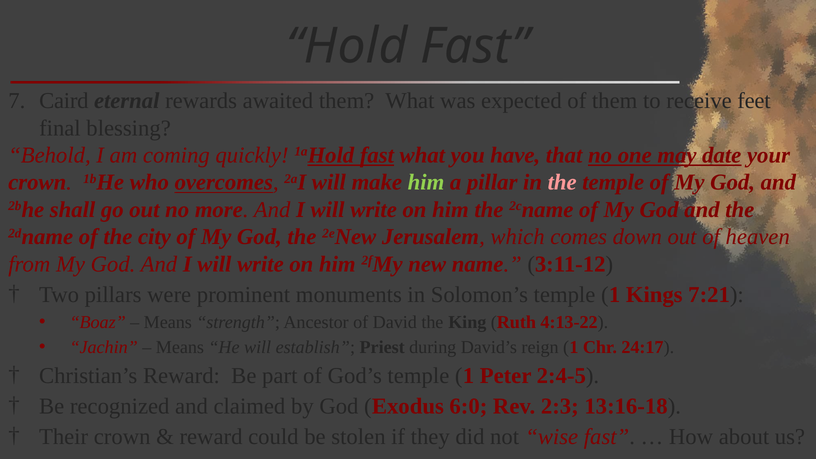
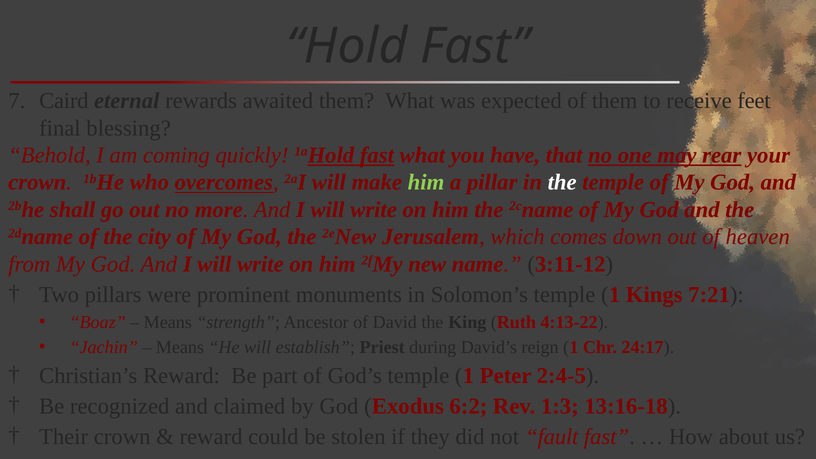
date: date -> rear (722, 155)
the colour: pink -> white (562, 183)
6:0: 6:0 -> 6:2 (468, 406)
2:3: 2:3 -> 1:3 (560, 406)
wise: wise -> fault (552, 437)
